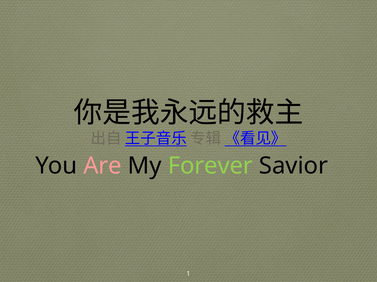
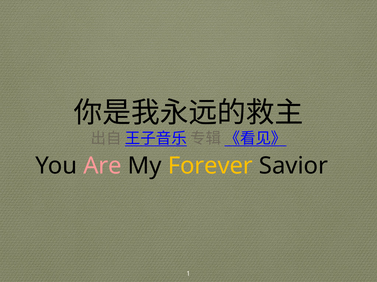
Forever colour: light green -> yellow (210, 166)
